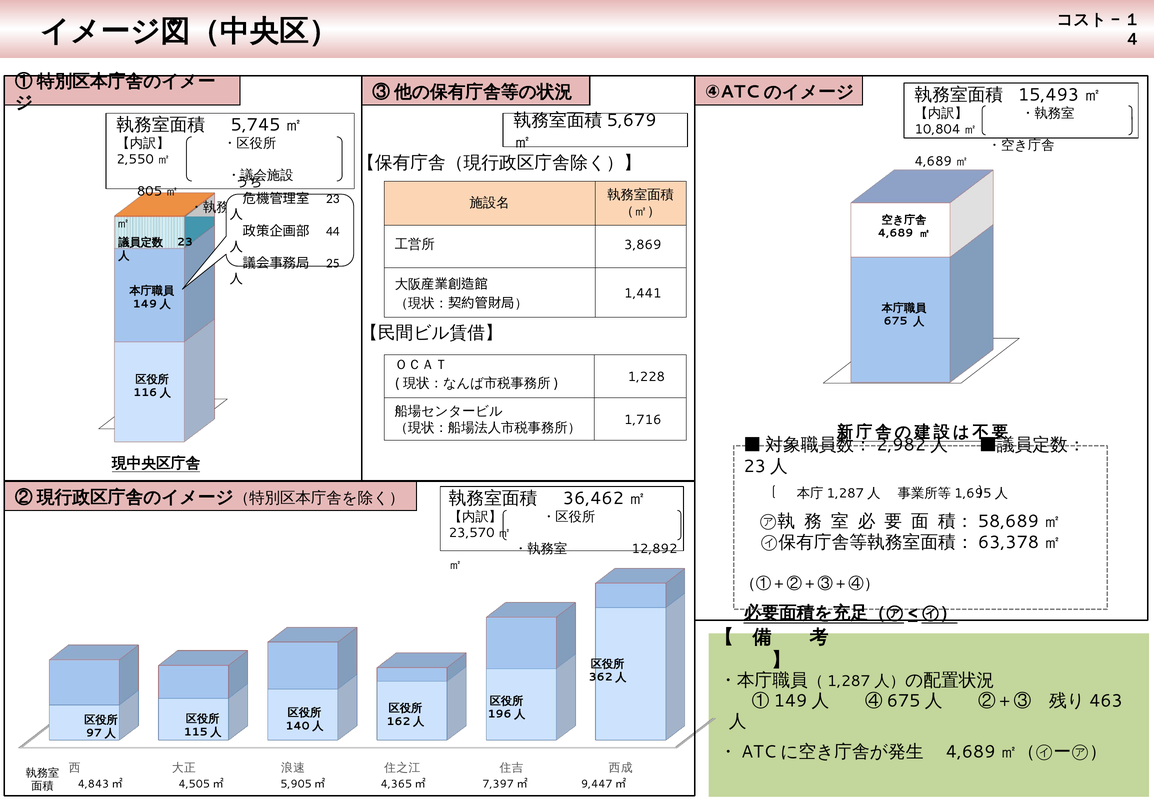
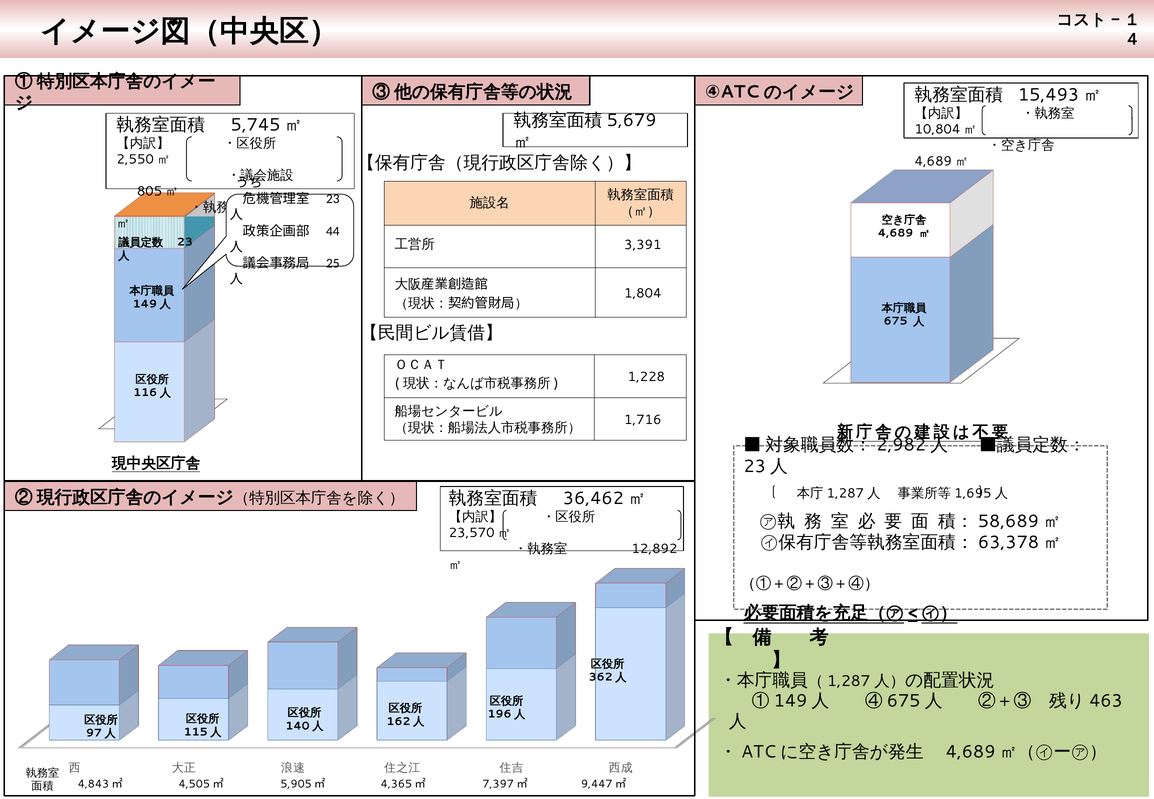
3,869: 3,869 -> 3,391 (643, 245)
1,441: 1,441 -> 1,804 (643, 293)
